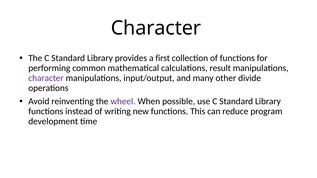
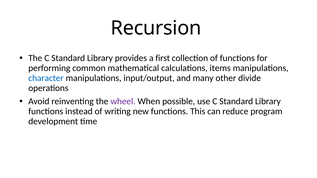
Character: Character -> Recursion (156, 28)
result: result -> items (220, 68)
character colour: purple -> blue (46, 78)
